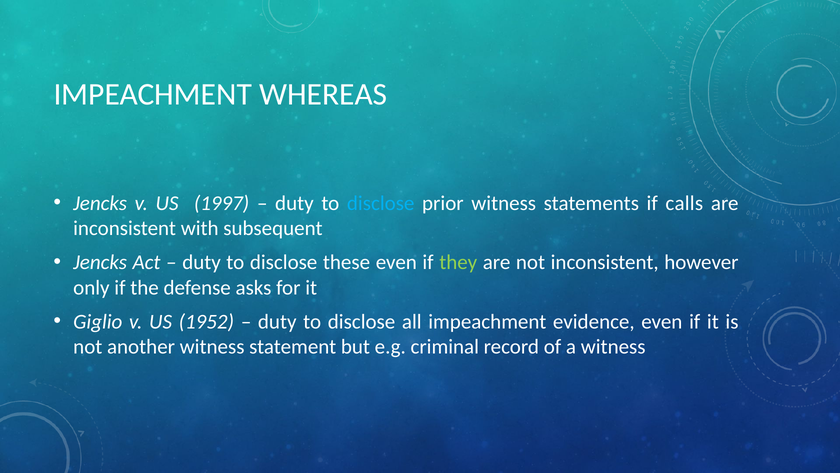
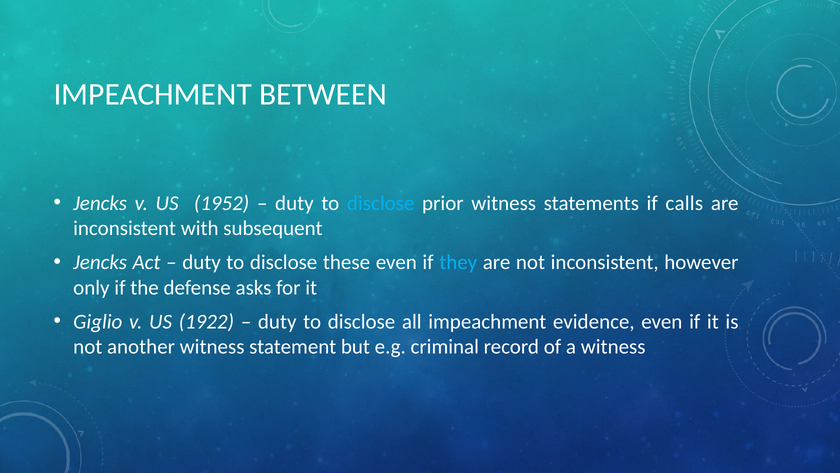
WHEREAS: WHEREAS -> BETWEEN (323, 94)
1997: 1997 -> 1952 (222, 203)
they colour: light green -> light blue (458, 262)
1952: 1952 -> 1922 (206, 321)
